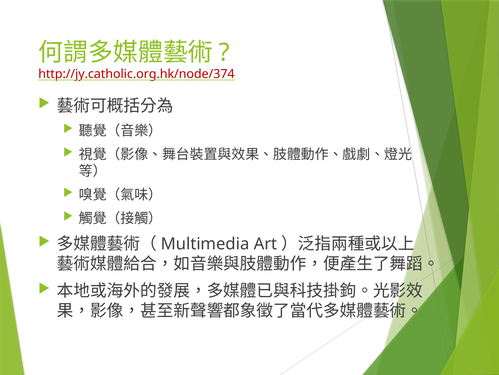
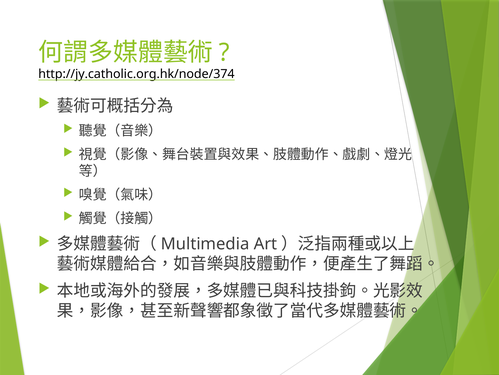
http://jy.catholic.org.hk/node/374 colour: red -> black (136, 74)
